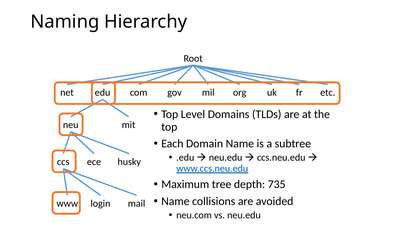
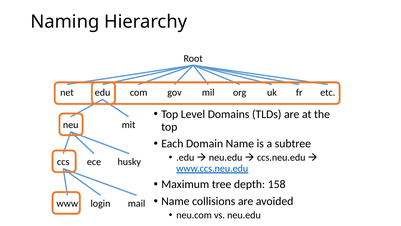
735: 735 -> 158 (277, 184)
